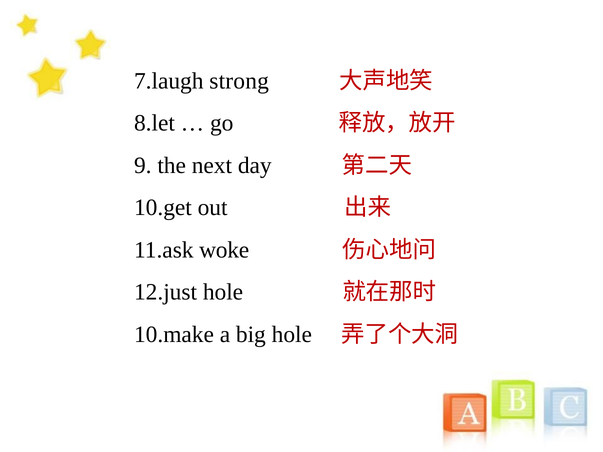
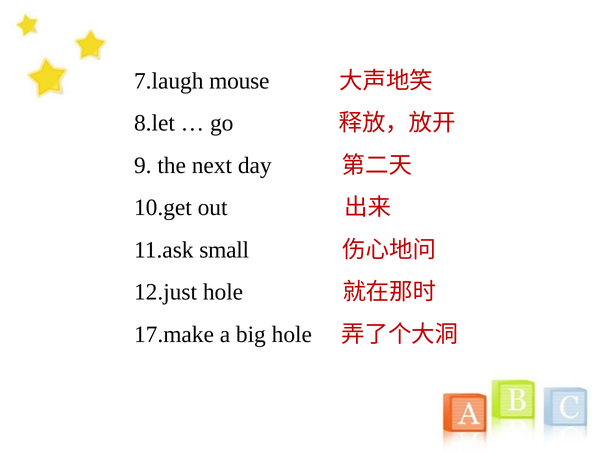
strong: strong -> mouse (239, 81)
woke: woke -> small (224, 250)
10.make: 10.make -> 17.make (174, 334)
